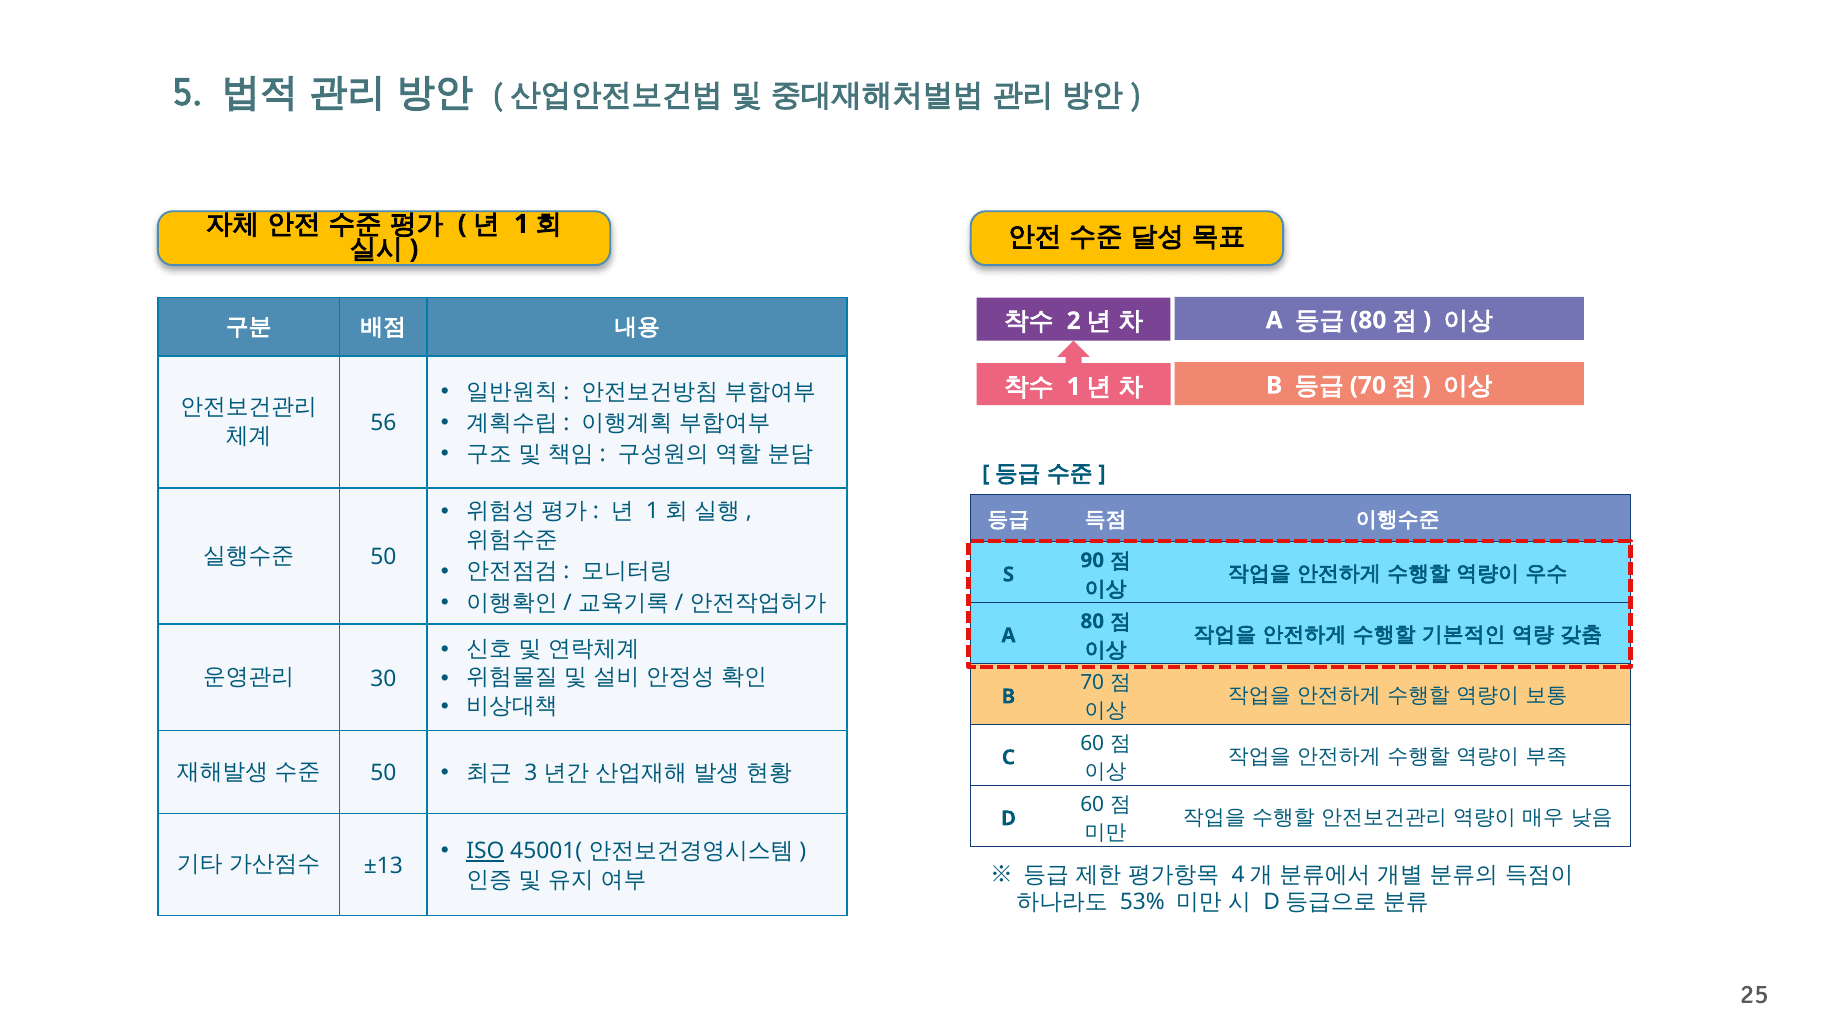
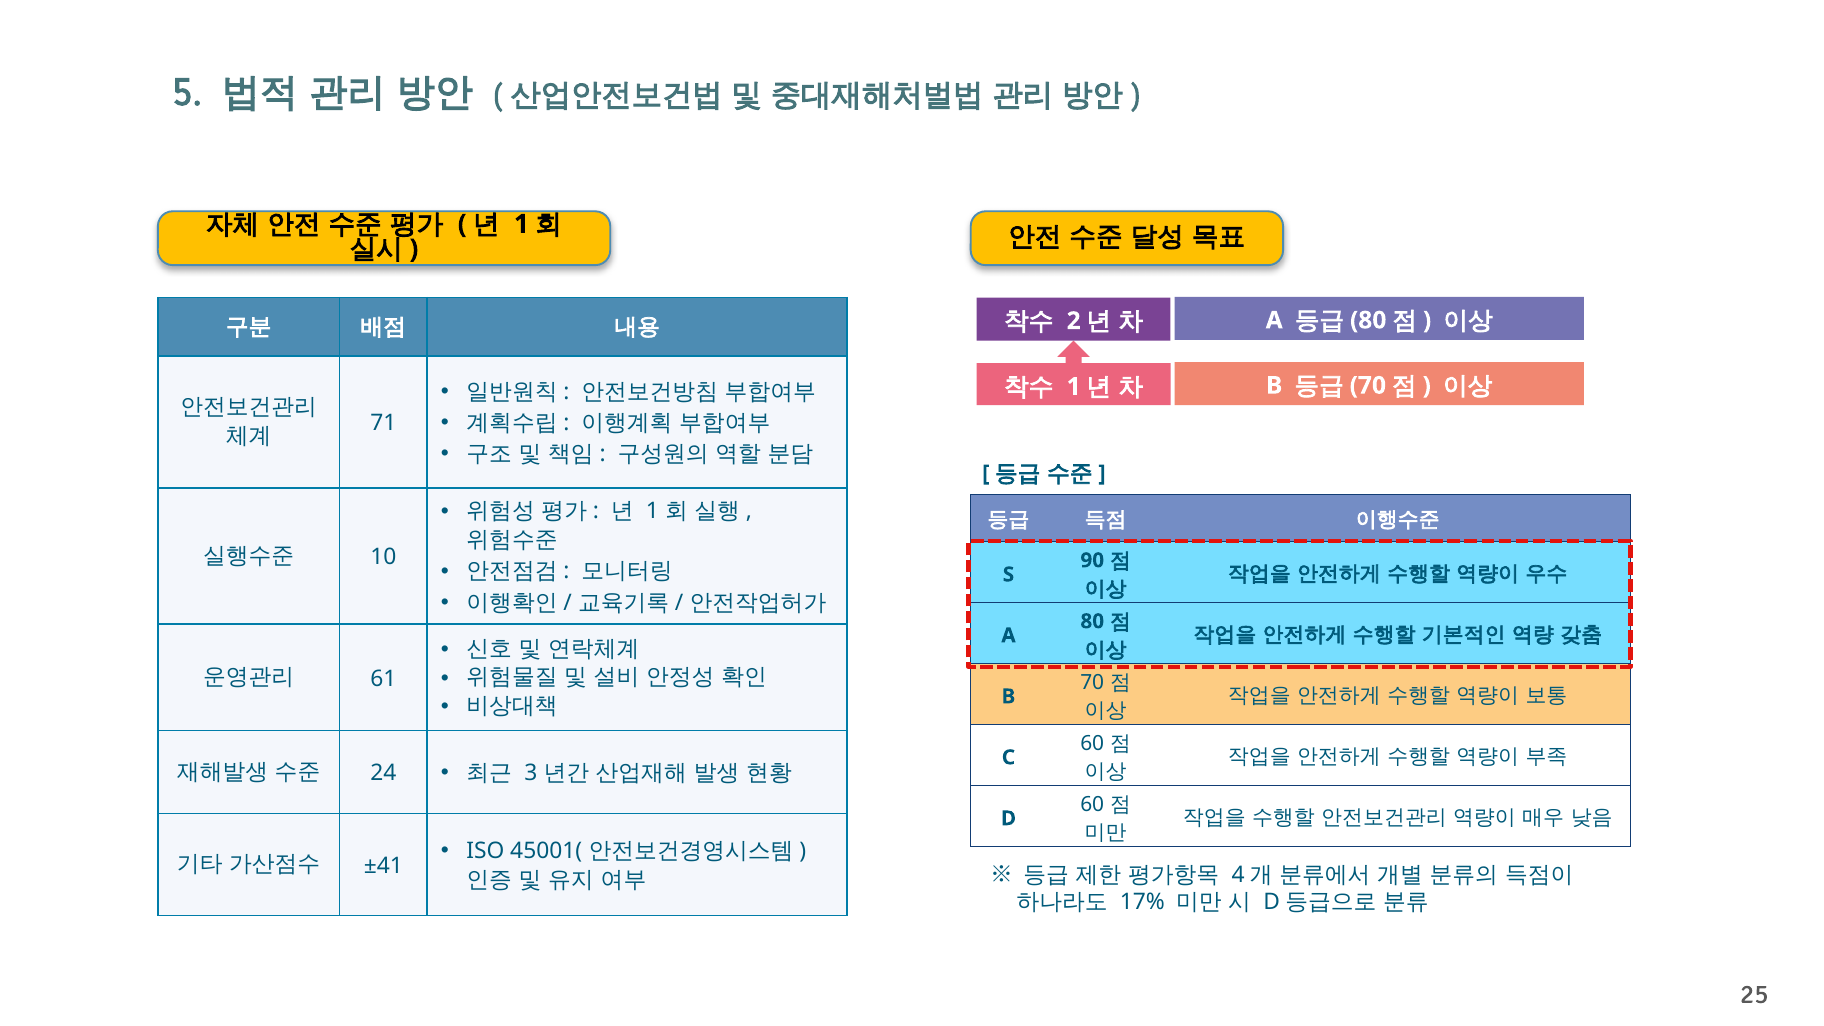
56: 56 -> 71 (383, 423)
50: 50 -> 10 (383, 557)
30: 30 -> 61 (383, 679)
50: 50 -> 24 (383, 773)
ISO underline: present -> none (485, 851)
±13: ±13 -> ±41 (383, 866)
53%: 53% -> 17% (1142, 902)
